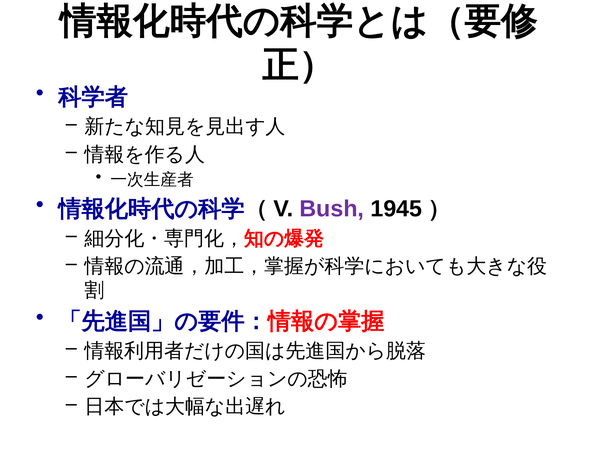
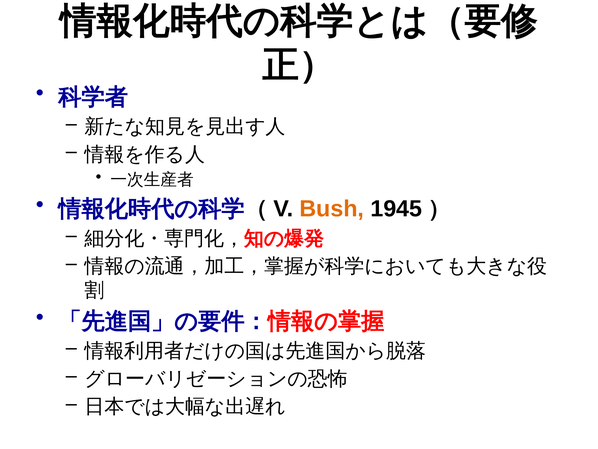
Bush colour: purple -> orange (332, 208)
